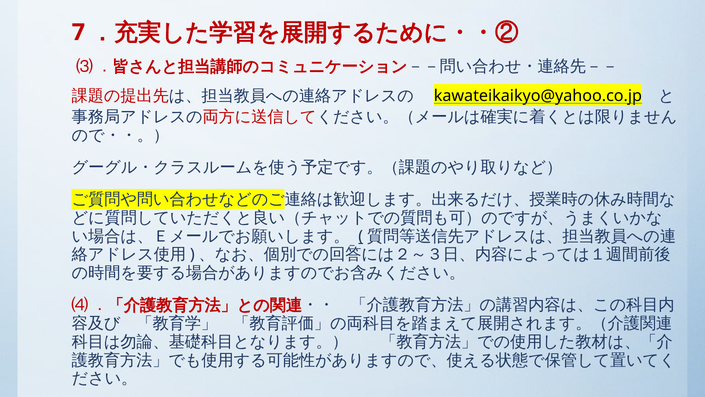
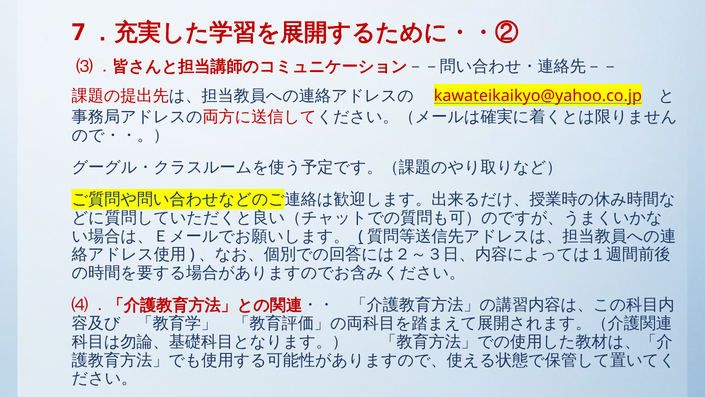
kawateikaikyo@yahoo.co.jp colour: black -> red (538, 96)
